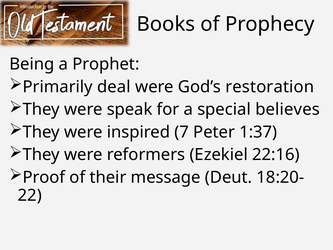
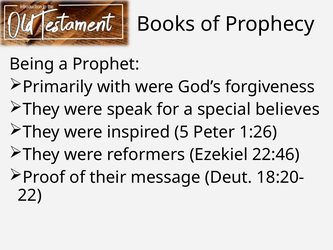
deal: deal -> with (114, 87)
restoration: restoration -> forgiveness (270, 87)
7: 7 -> 5 (182, 132)
1:37: 1:37 -> 1:26 (258, 132)
22:16: 22:16 -> 22:46 (276, 155)
